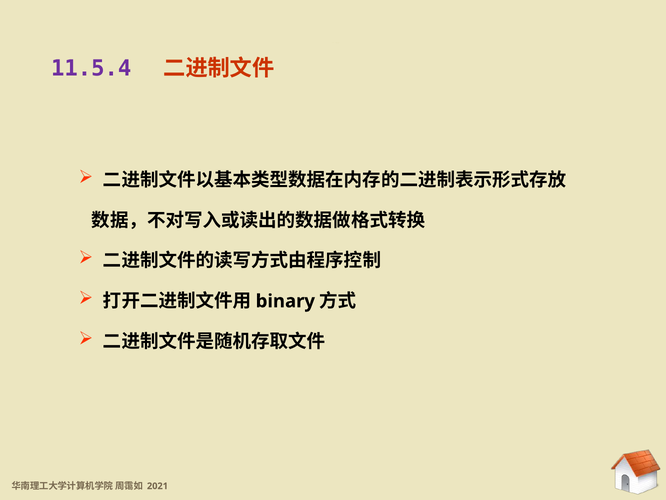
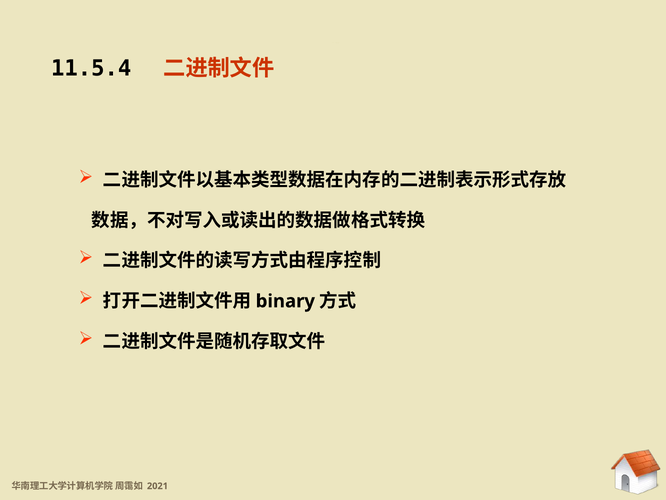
11.5.4 colour: purple -> black (91, 68)
